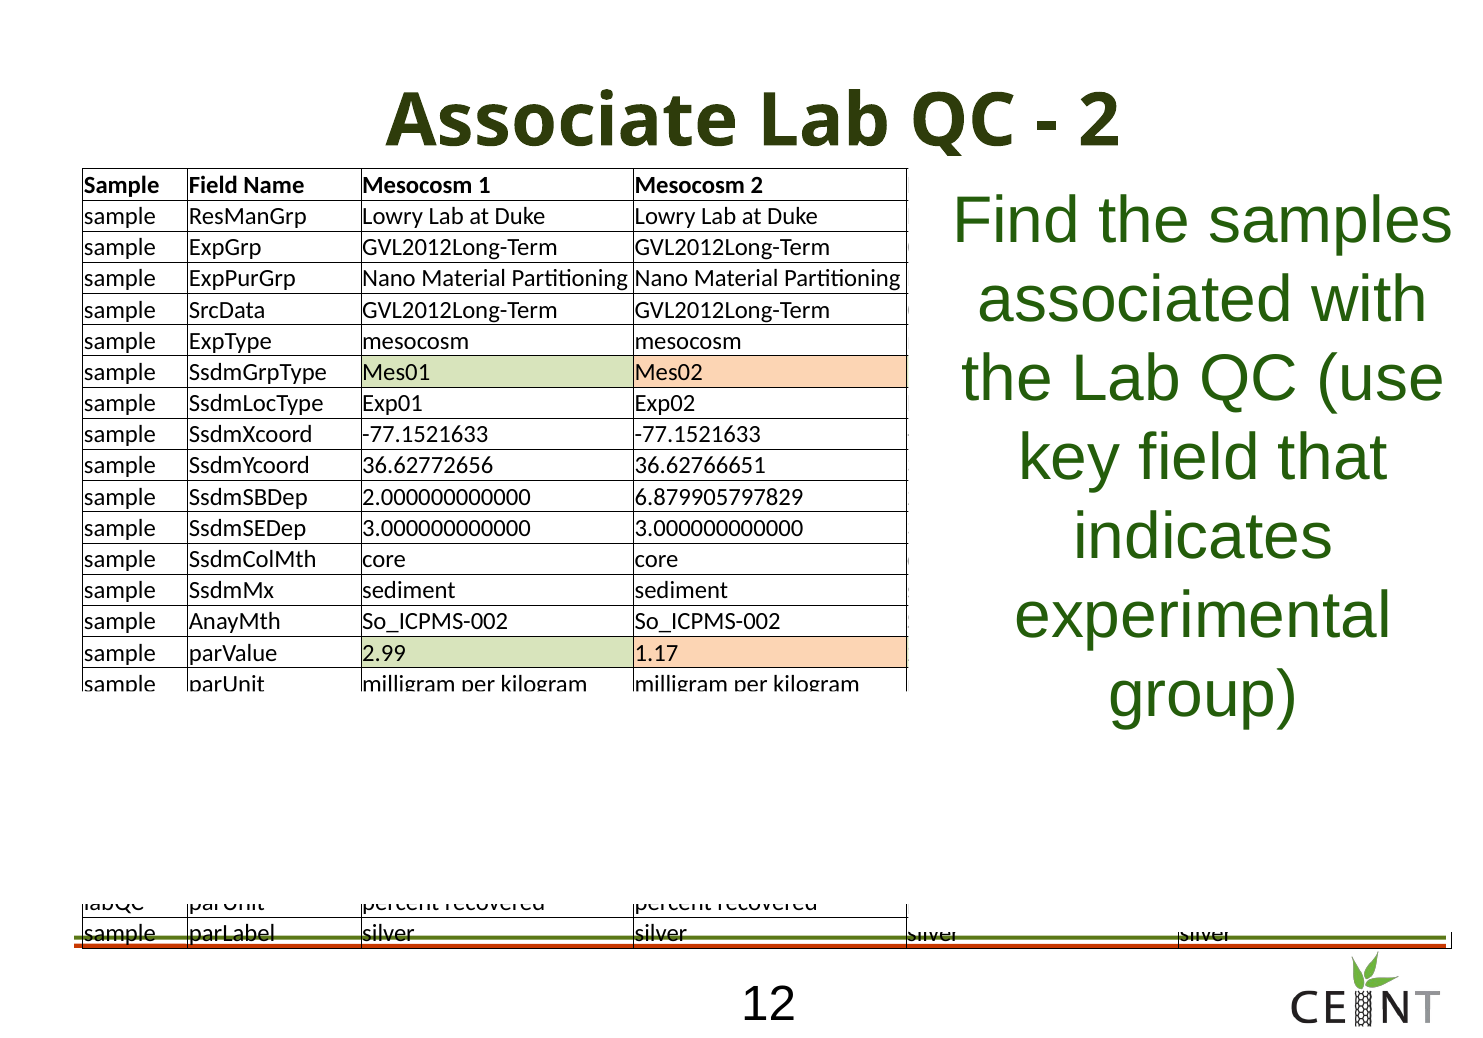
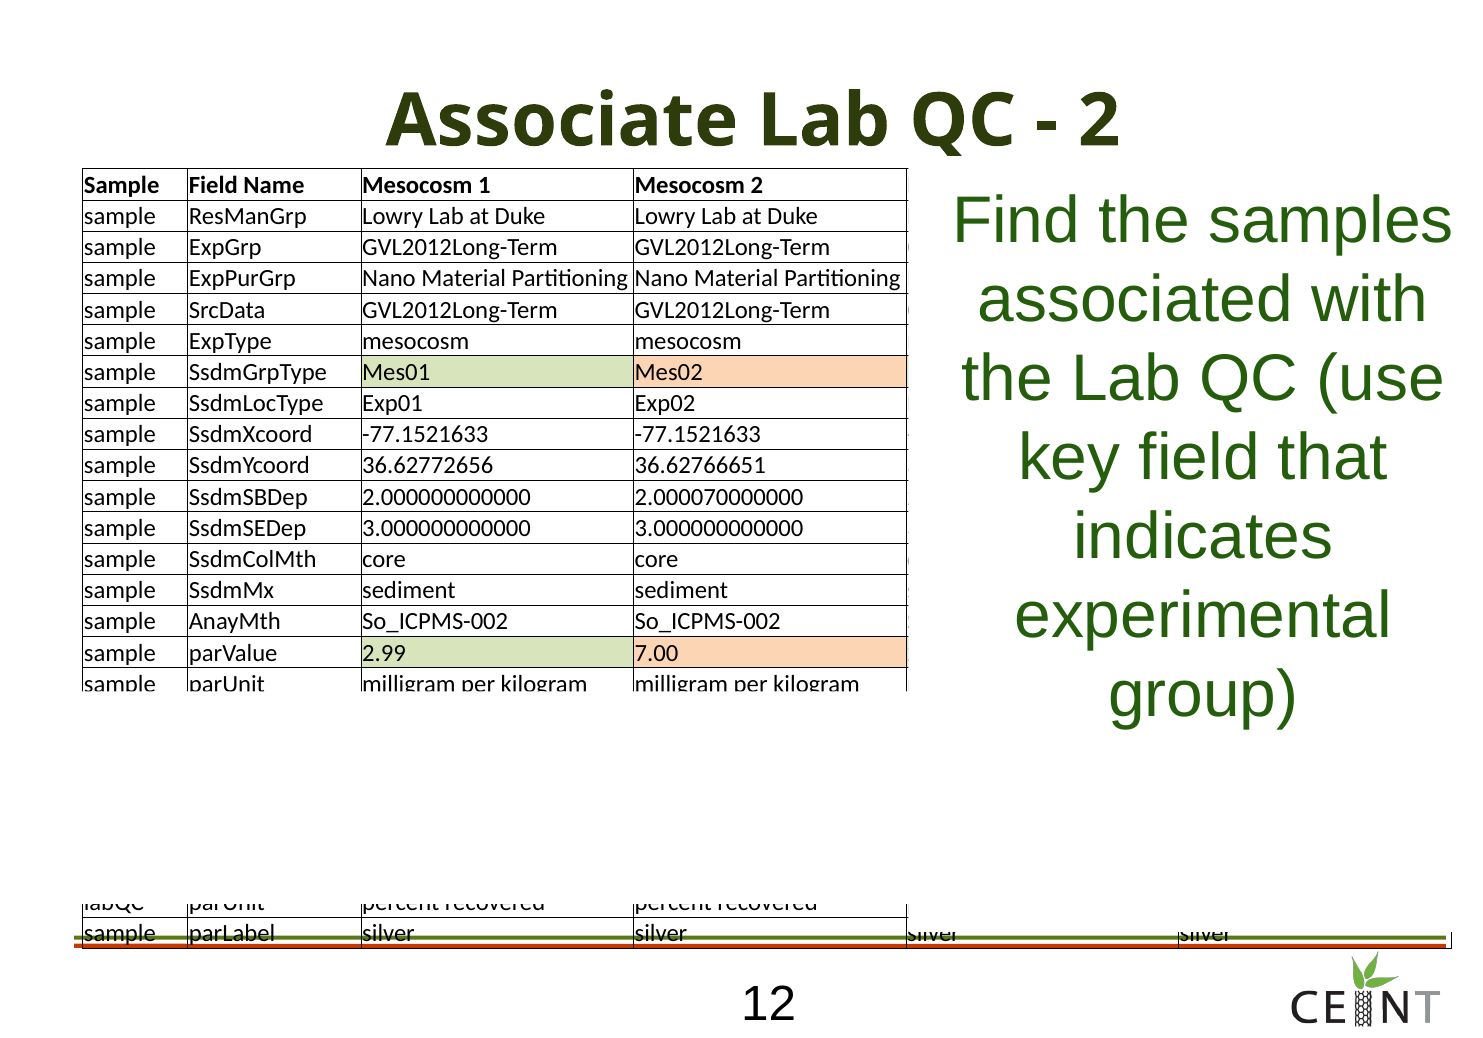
6.879905797829: 6.879905797829 -> 2.000070000000 (719, 497)
1.17: 1.17 -> 7.00 (657, 653)
